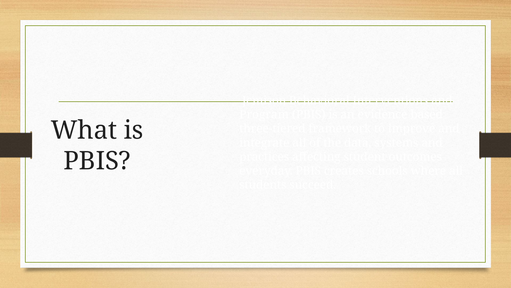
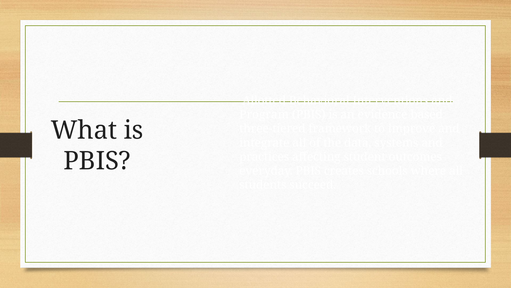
Jemison: Jemison -> Allotted (264, 100)
